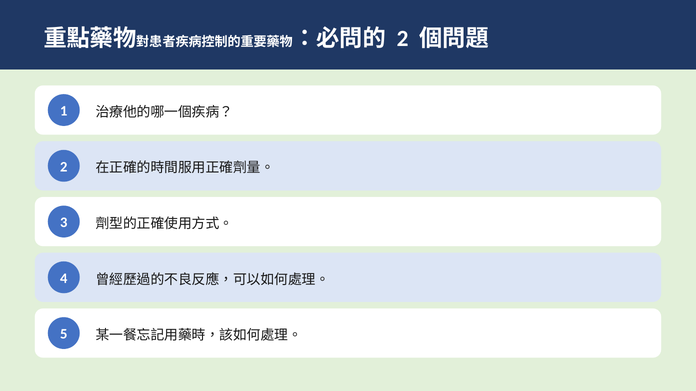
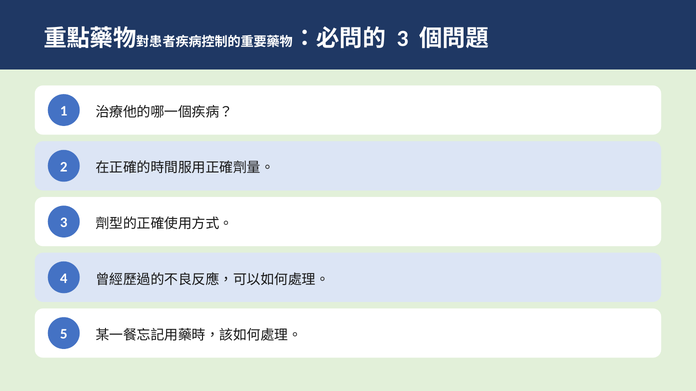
2: 2 -> 3 (403, 39)
